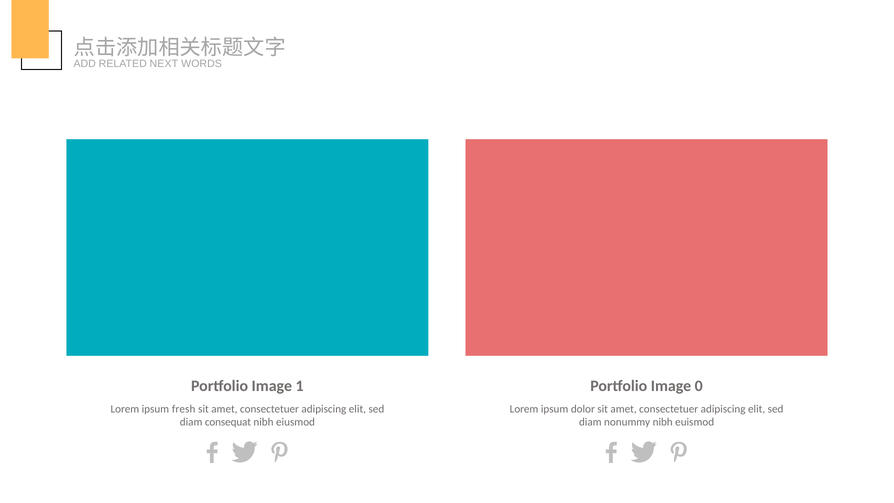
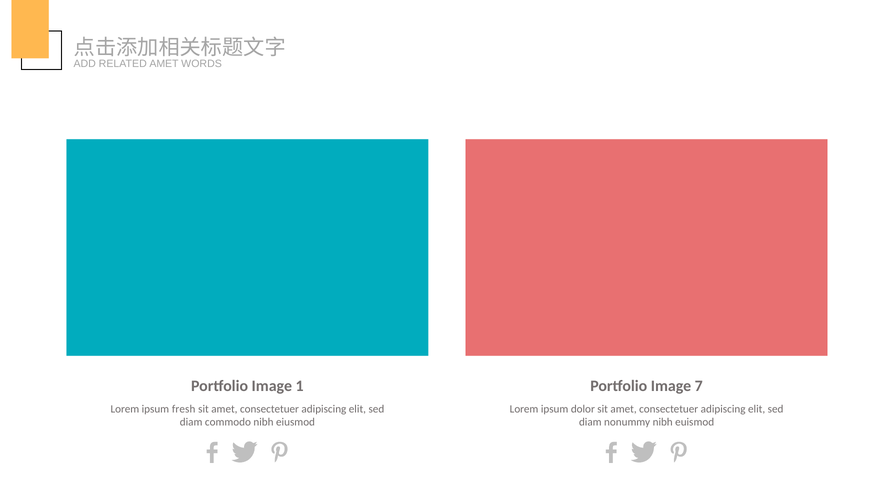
RELATED NEXT: NEXT -> AMET (164, 64)
0: 0 -> 7 (699, 386)
consequat: consequat -> commodo (228, 422)
